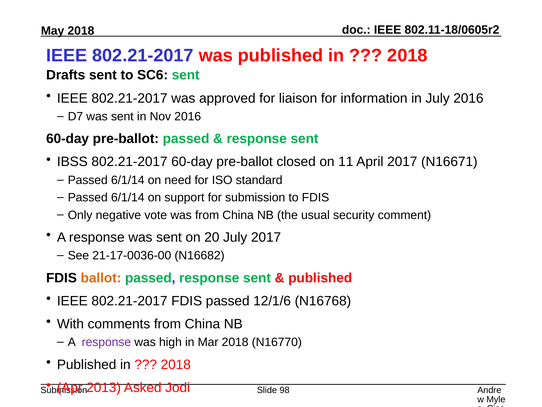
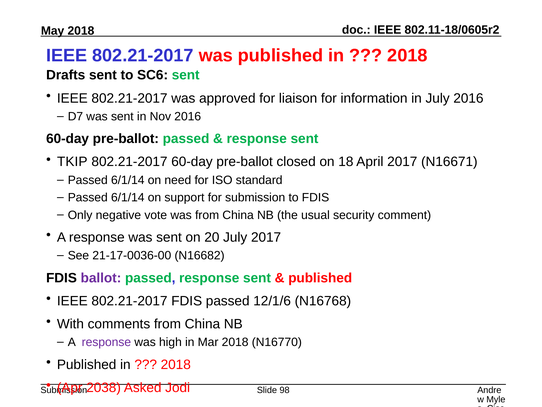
IBSS: IBSS -> TKIP (72, 162)
11: 11 -> 18 (346, 162)
ballot colour: orange -> purple (101, 278)
2013: 2013 -> 2038 (104, 387)
